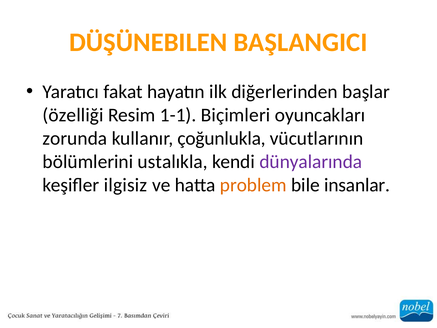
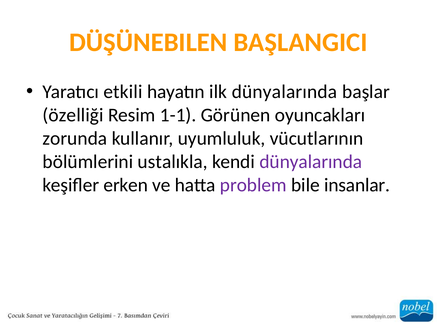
fakat: fakat -> etkili (123, 92)
ilk diğerlerinden: diğerlerinden -> dünyalarında (285, 92)
Biçimleri: Biçimleri -> Görünen (236, 115)
çoğunlukla: çoğunlukla -> uyumluluk (222, 138)
ilgisiz: ilgisiz -> erken (126, 185)
problem colour: orange -> purple (253, 185)
